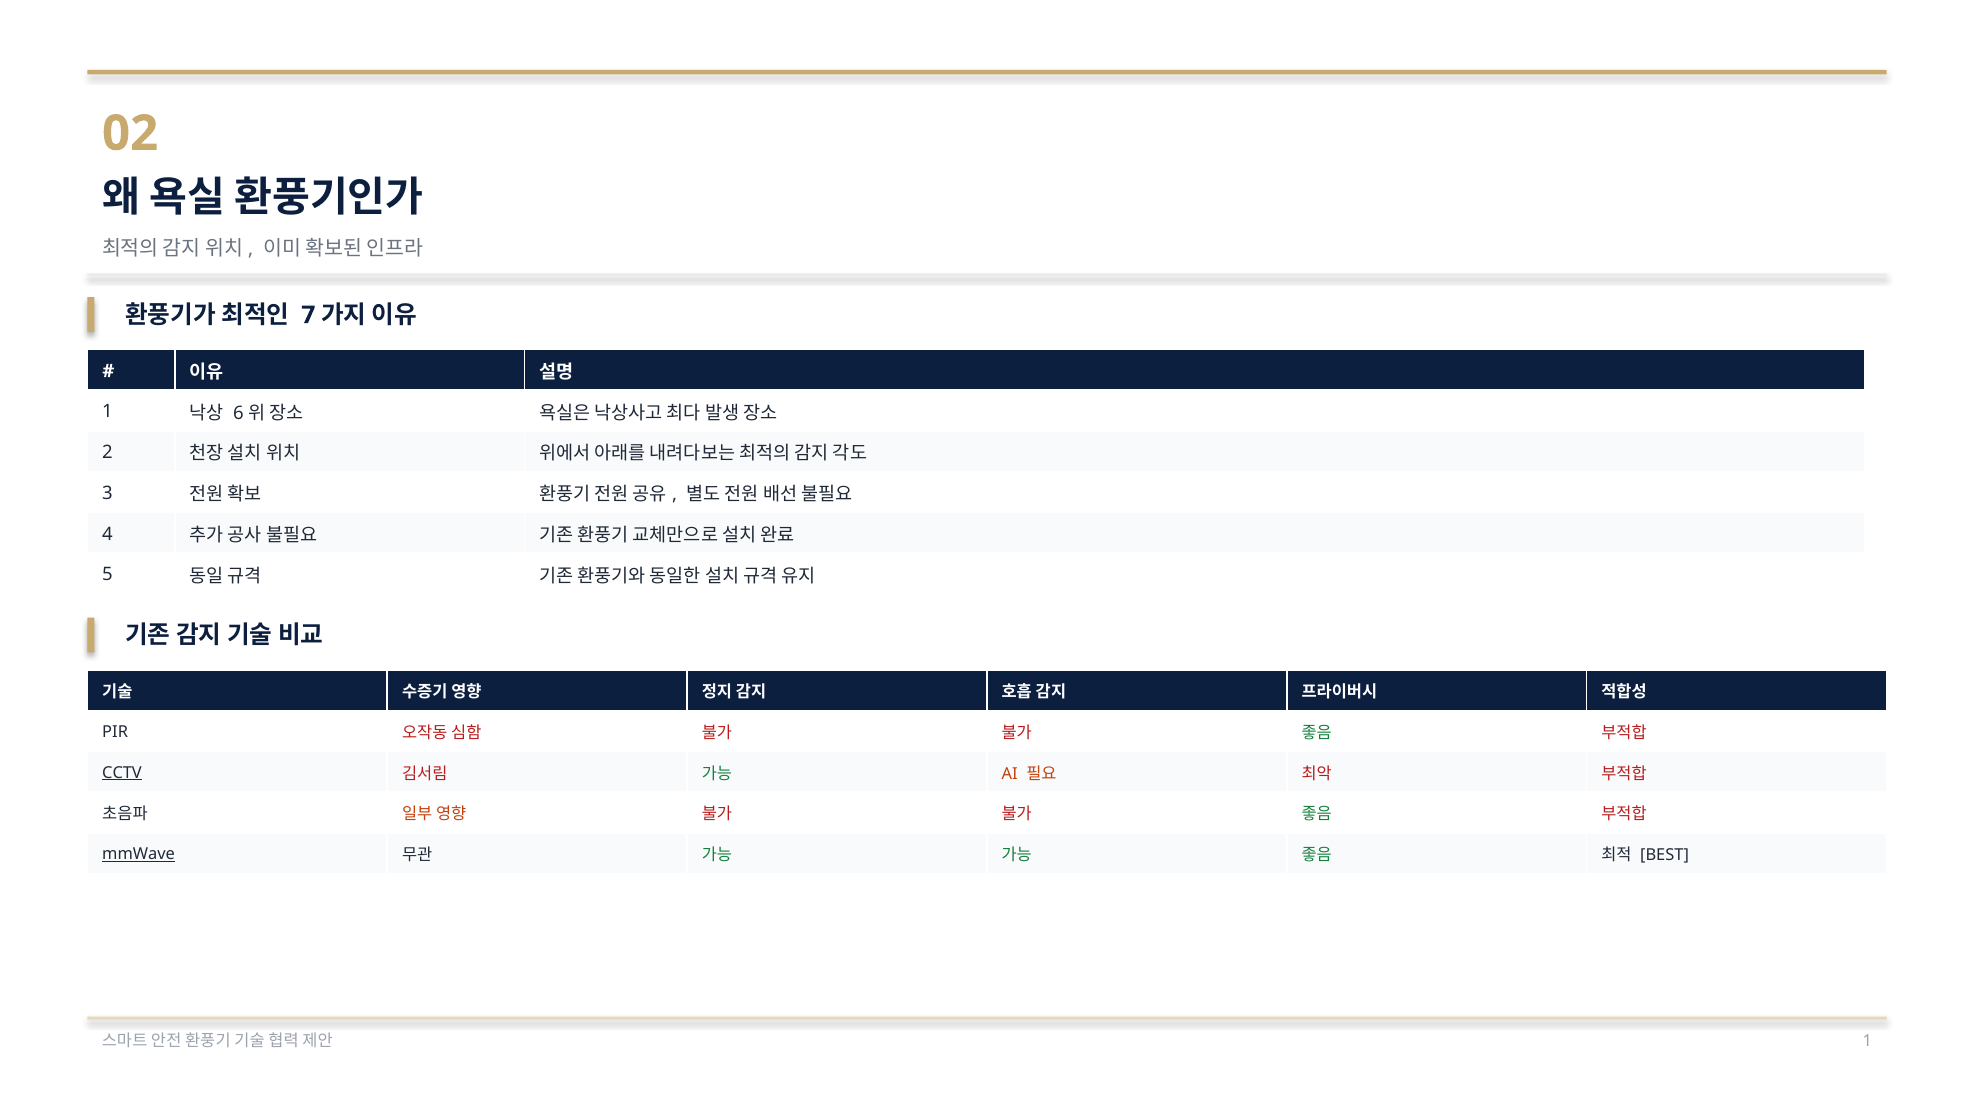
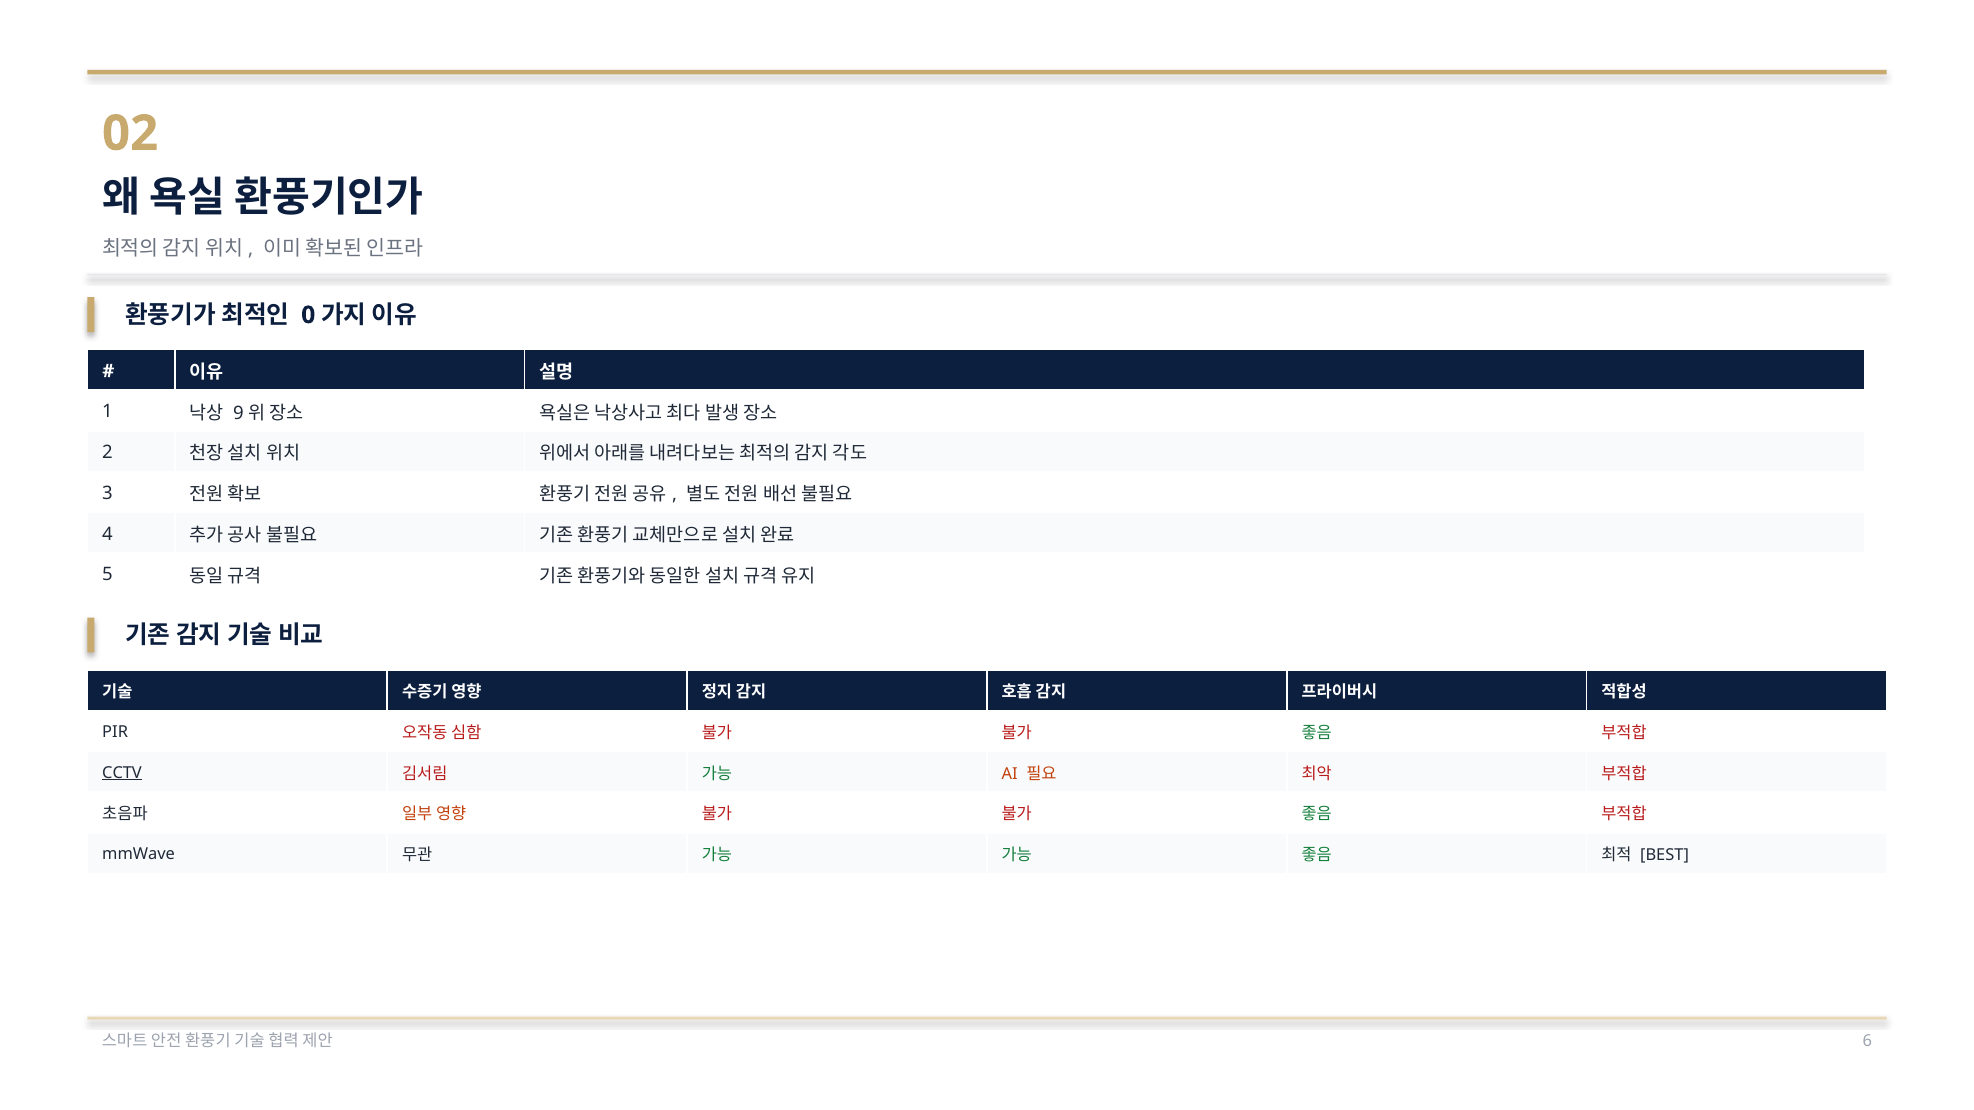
7: 7 -> 0 (308, 315)
6: 6 -> 9 (238, 413)
mmWave underline: present -> none (139, 855)
1: 1 -> 6 (1867, 1041)
